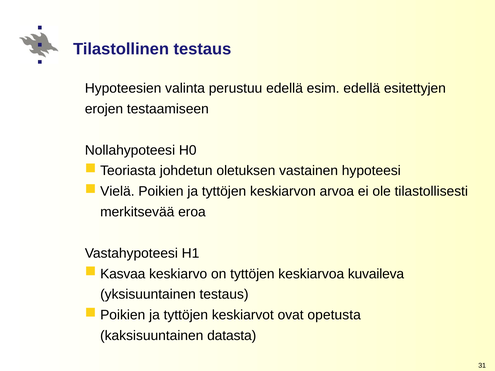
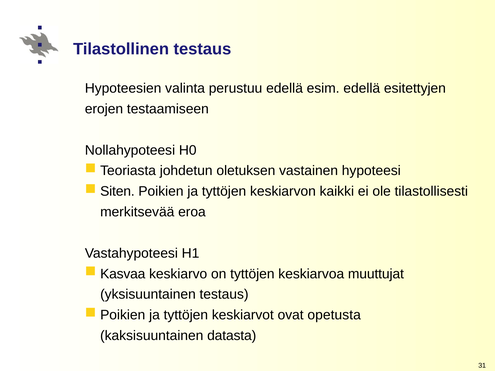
Vielä: Vielä -> Siten (117, 192)
arvoa: arvoa -> kaikki (337, 192)
kuvaileva: kuvaileva -> muuttujat (376, 274)
